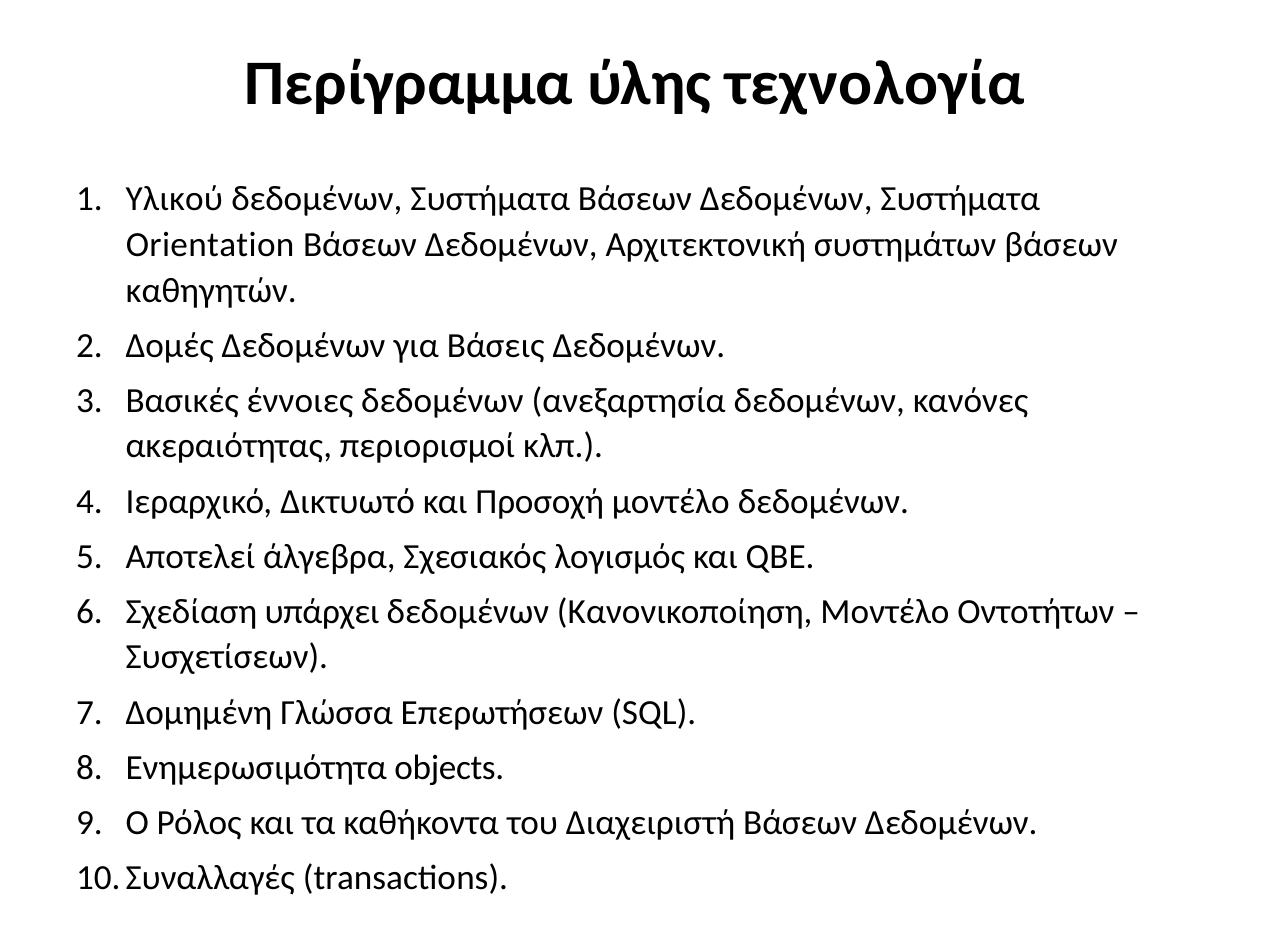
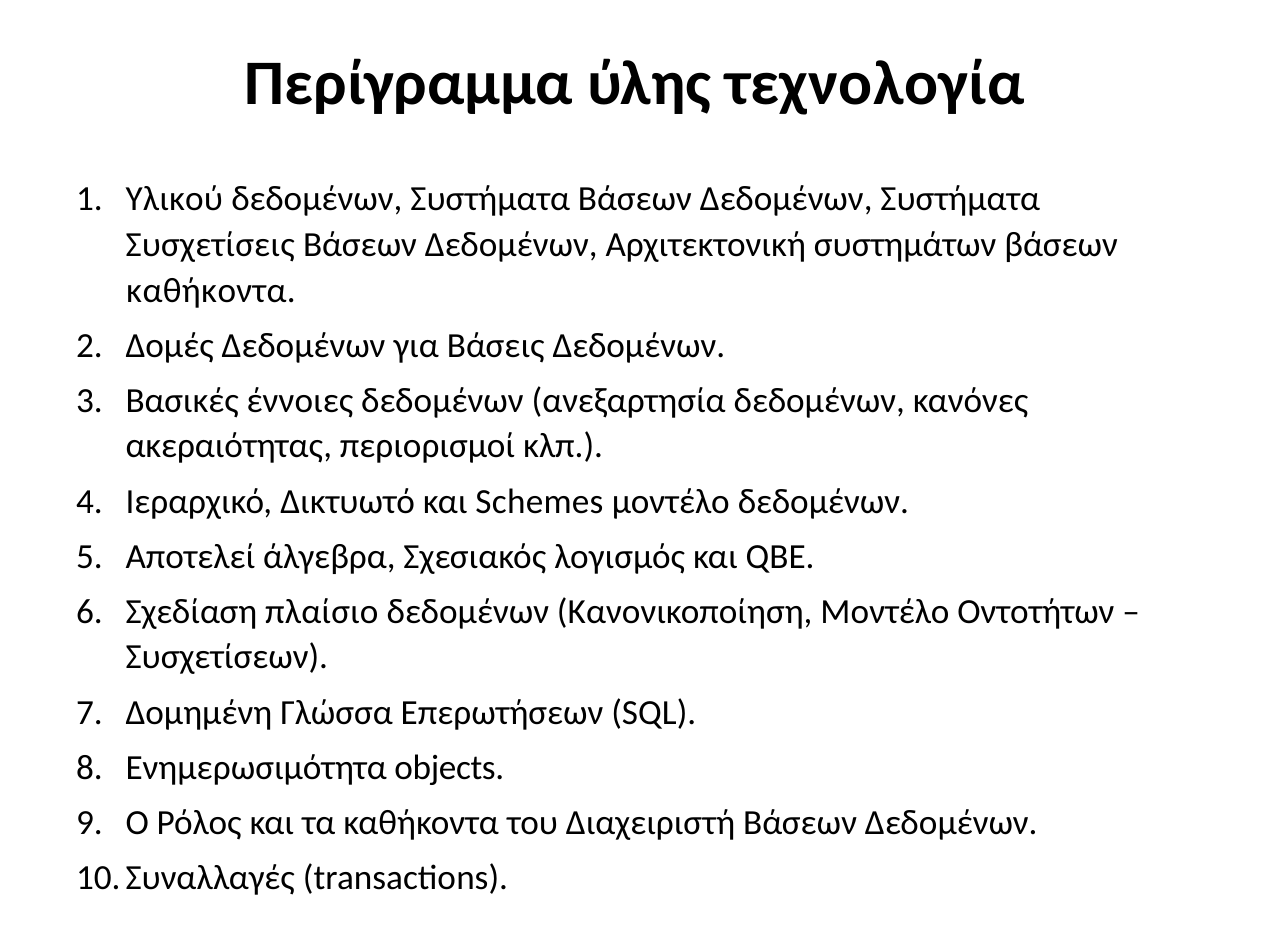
Orientation: Orientation -> Συσχετίσεις (210, 245)
καθηγητών: καθηγητών -> καθήκοντα (211, 290)
Προσοχή: Προσοχή -> Schemes (540, 501)
υπάρχει: υπάρχει -> πλαίσιο (322, 611)
